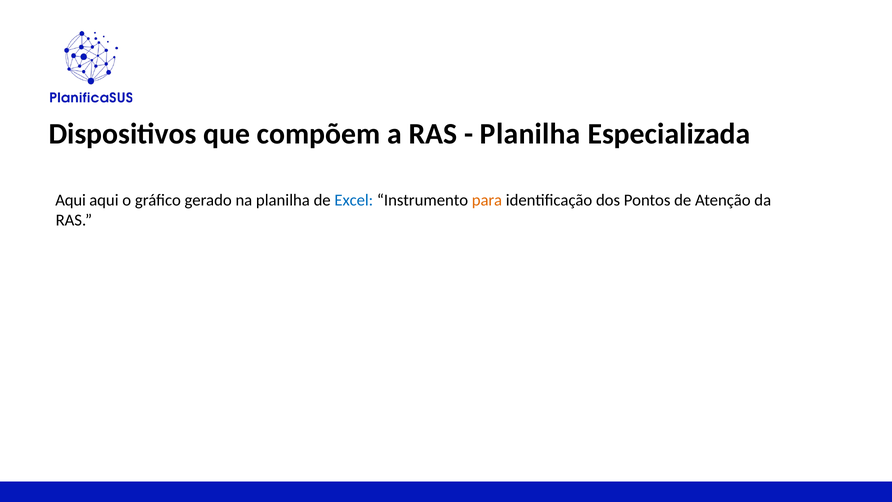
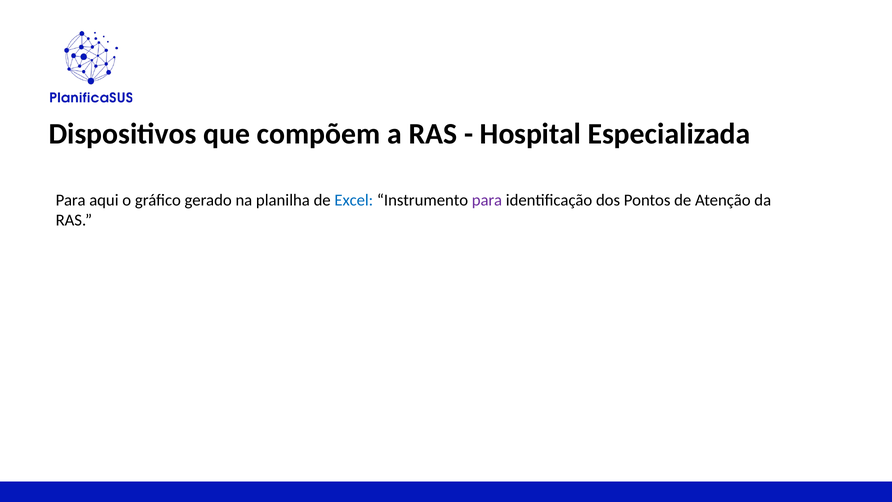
Planilha: Planilha -> Hospital (530, 134)
Aqui: Aqui -> Para (71, 200)
para colour: orange -> purple (487, 200)
